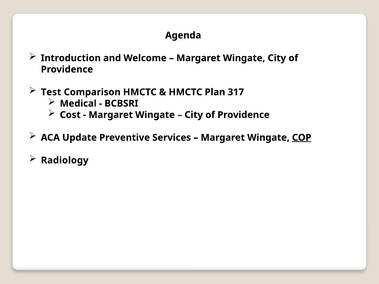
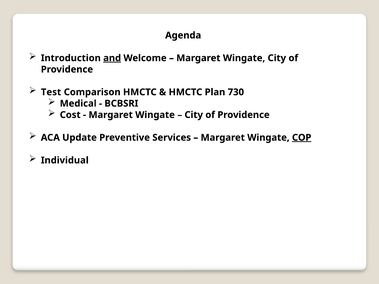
and underline: none -> present (112, 58)
317: 317 -> 730 (236, 92)
Radiology: Radiology -> Individual (65, 160)
